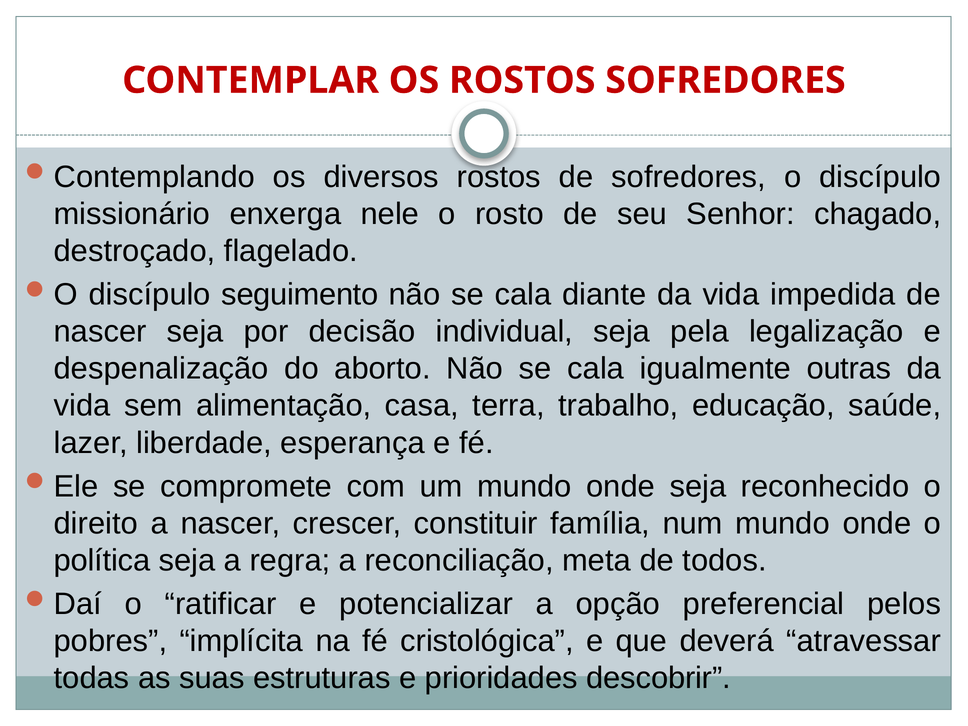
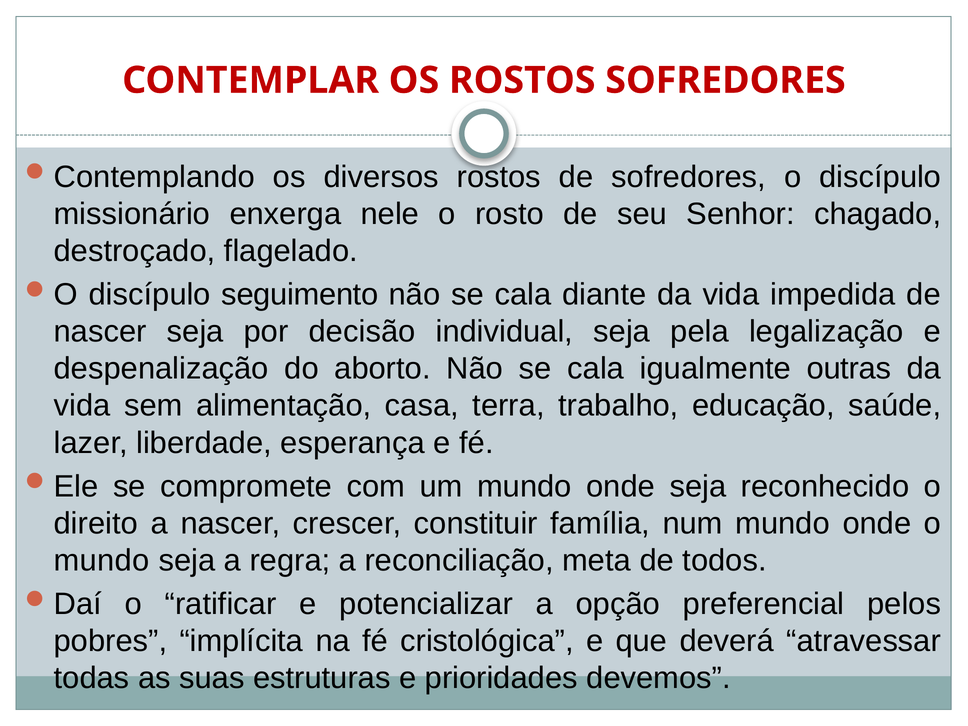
política: política -> mundo (102, 561)
descobrir: descobrir -> devemos (658, 678)
